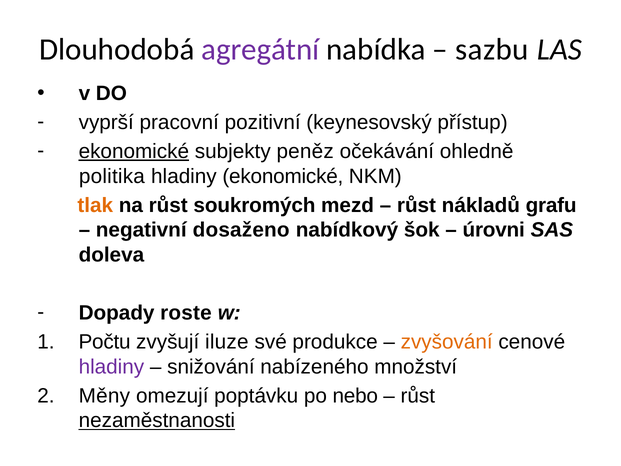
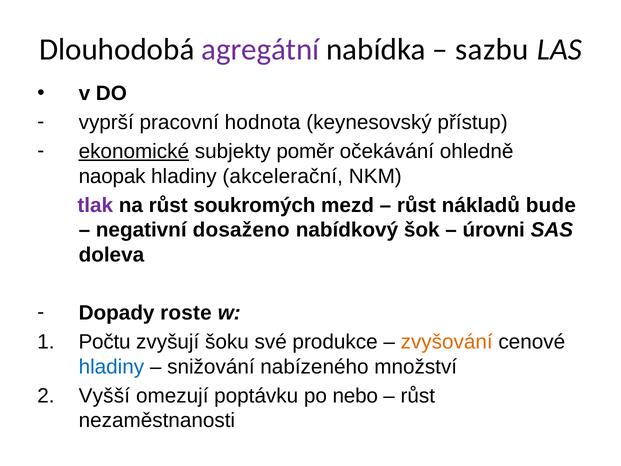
pozitivní: pozitivní -> hodnota (263, 122)
peněz: peněz -> poměr (305, 151)
politika: politika -> naopak (112, 176)
hladiny ekonomické: ekonomické -> akcelerační (283, 176)
tlak colour: orange -> purple (95, 205)
grafu: grafu -> bude (551, 205)
iluze: iluze -> šoku (227, 342)
hladiny colour: purple -> blue (111, 367)
Měny: Měny -> Vyšší (104, 396)
nezaměstnanosti underline: present -> none (157, 420)
